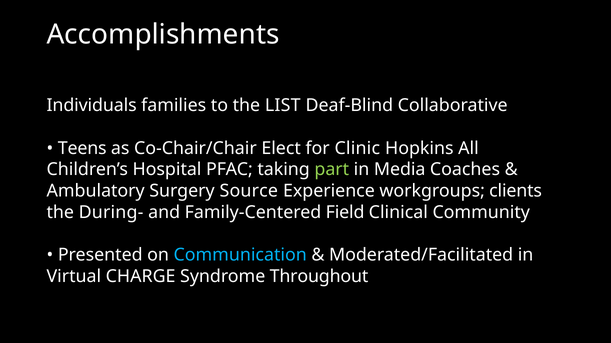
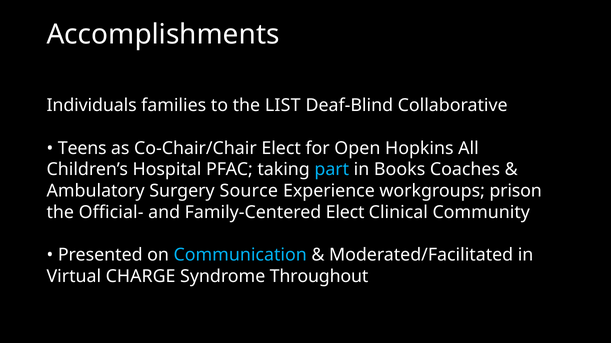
Clinic: Clinic -> Open (357, 149)
part colour: light green -> light blue (332, 170)
Media: Media -> Books (400, 170)
clients: clients -> prison (516, 191)
During-: During- -> Official- (111, 213)
Family-Centered Field: Field -> Elect (345, 213)
